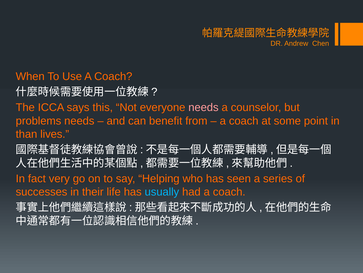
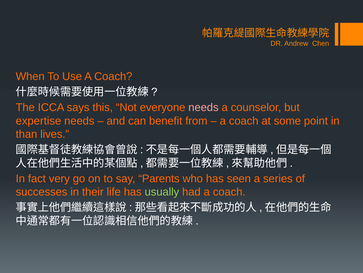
problems: problems -> expertise (38, 121)
Helping: Helping -> Parents (159, 178)
usually colour: light blue -> light green (162, 191)
